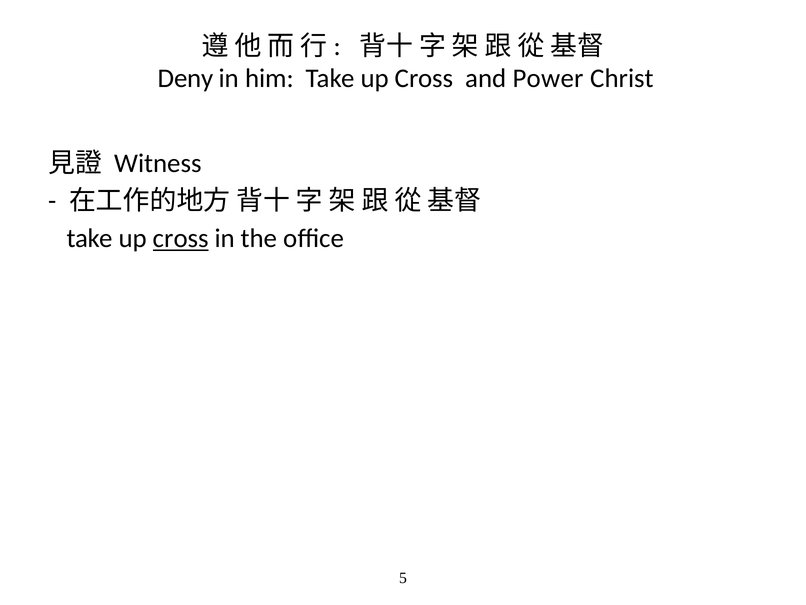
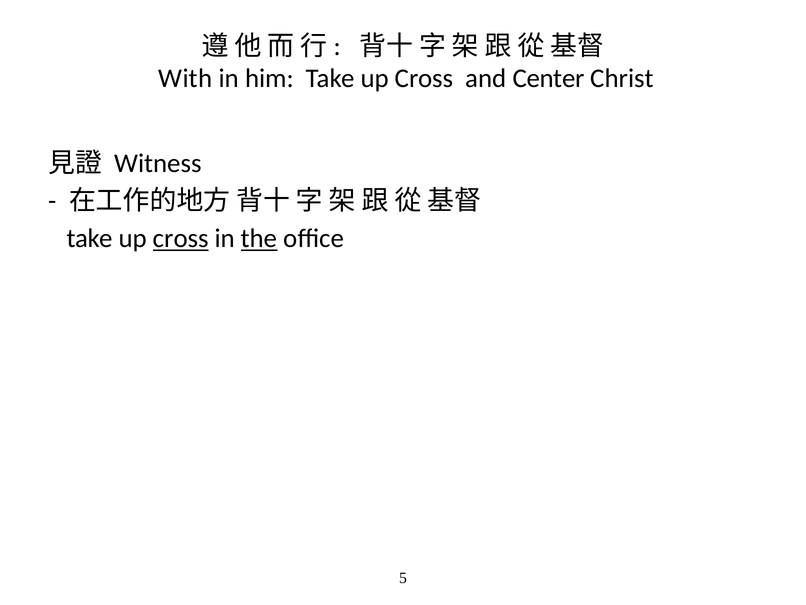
Deny: Deny -> With (185, 78)
Power: Power -> Center (549, 78)
the underline: none -> present (259, 238)
